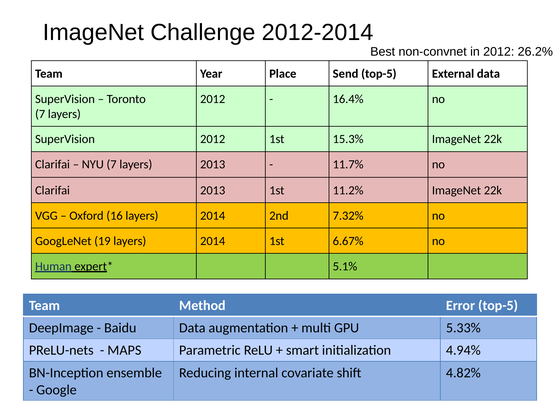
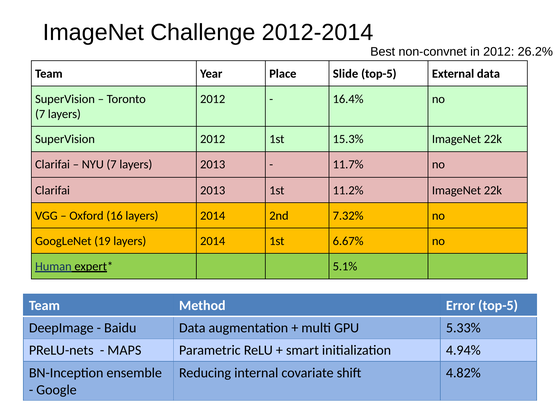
Send: Send -> Slide (346, 74)
